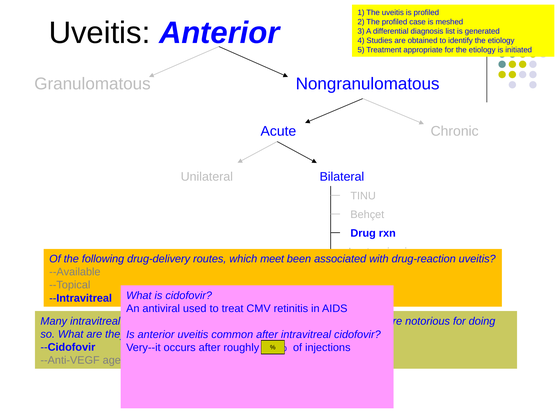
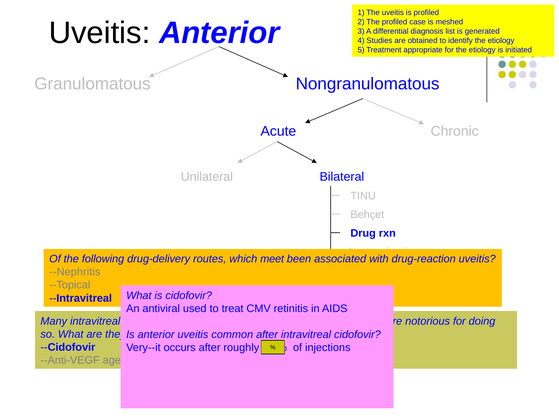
--Available: --Available -> --Nephritis (75, 272)
